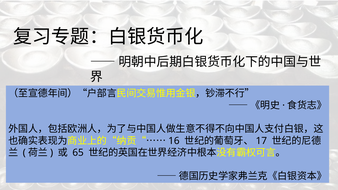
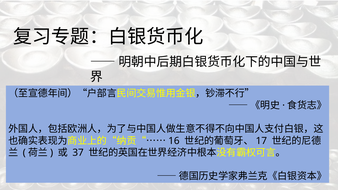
65: 65 -> 37 (78, 153)
